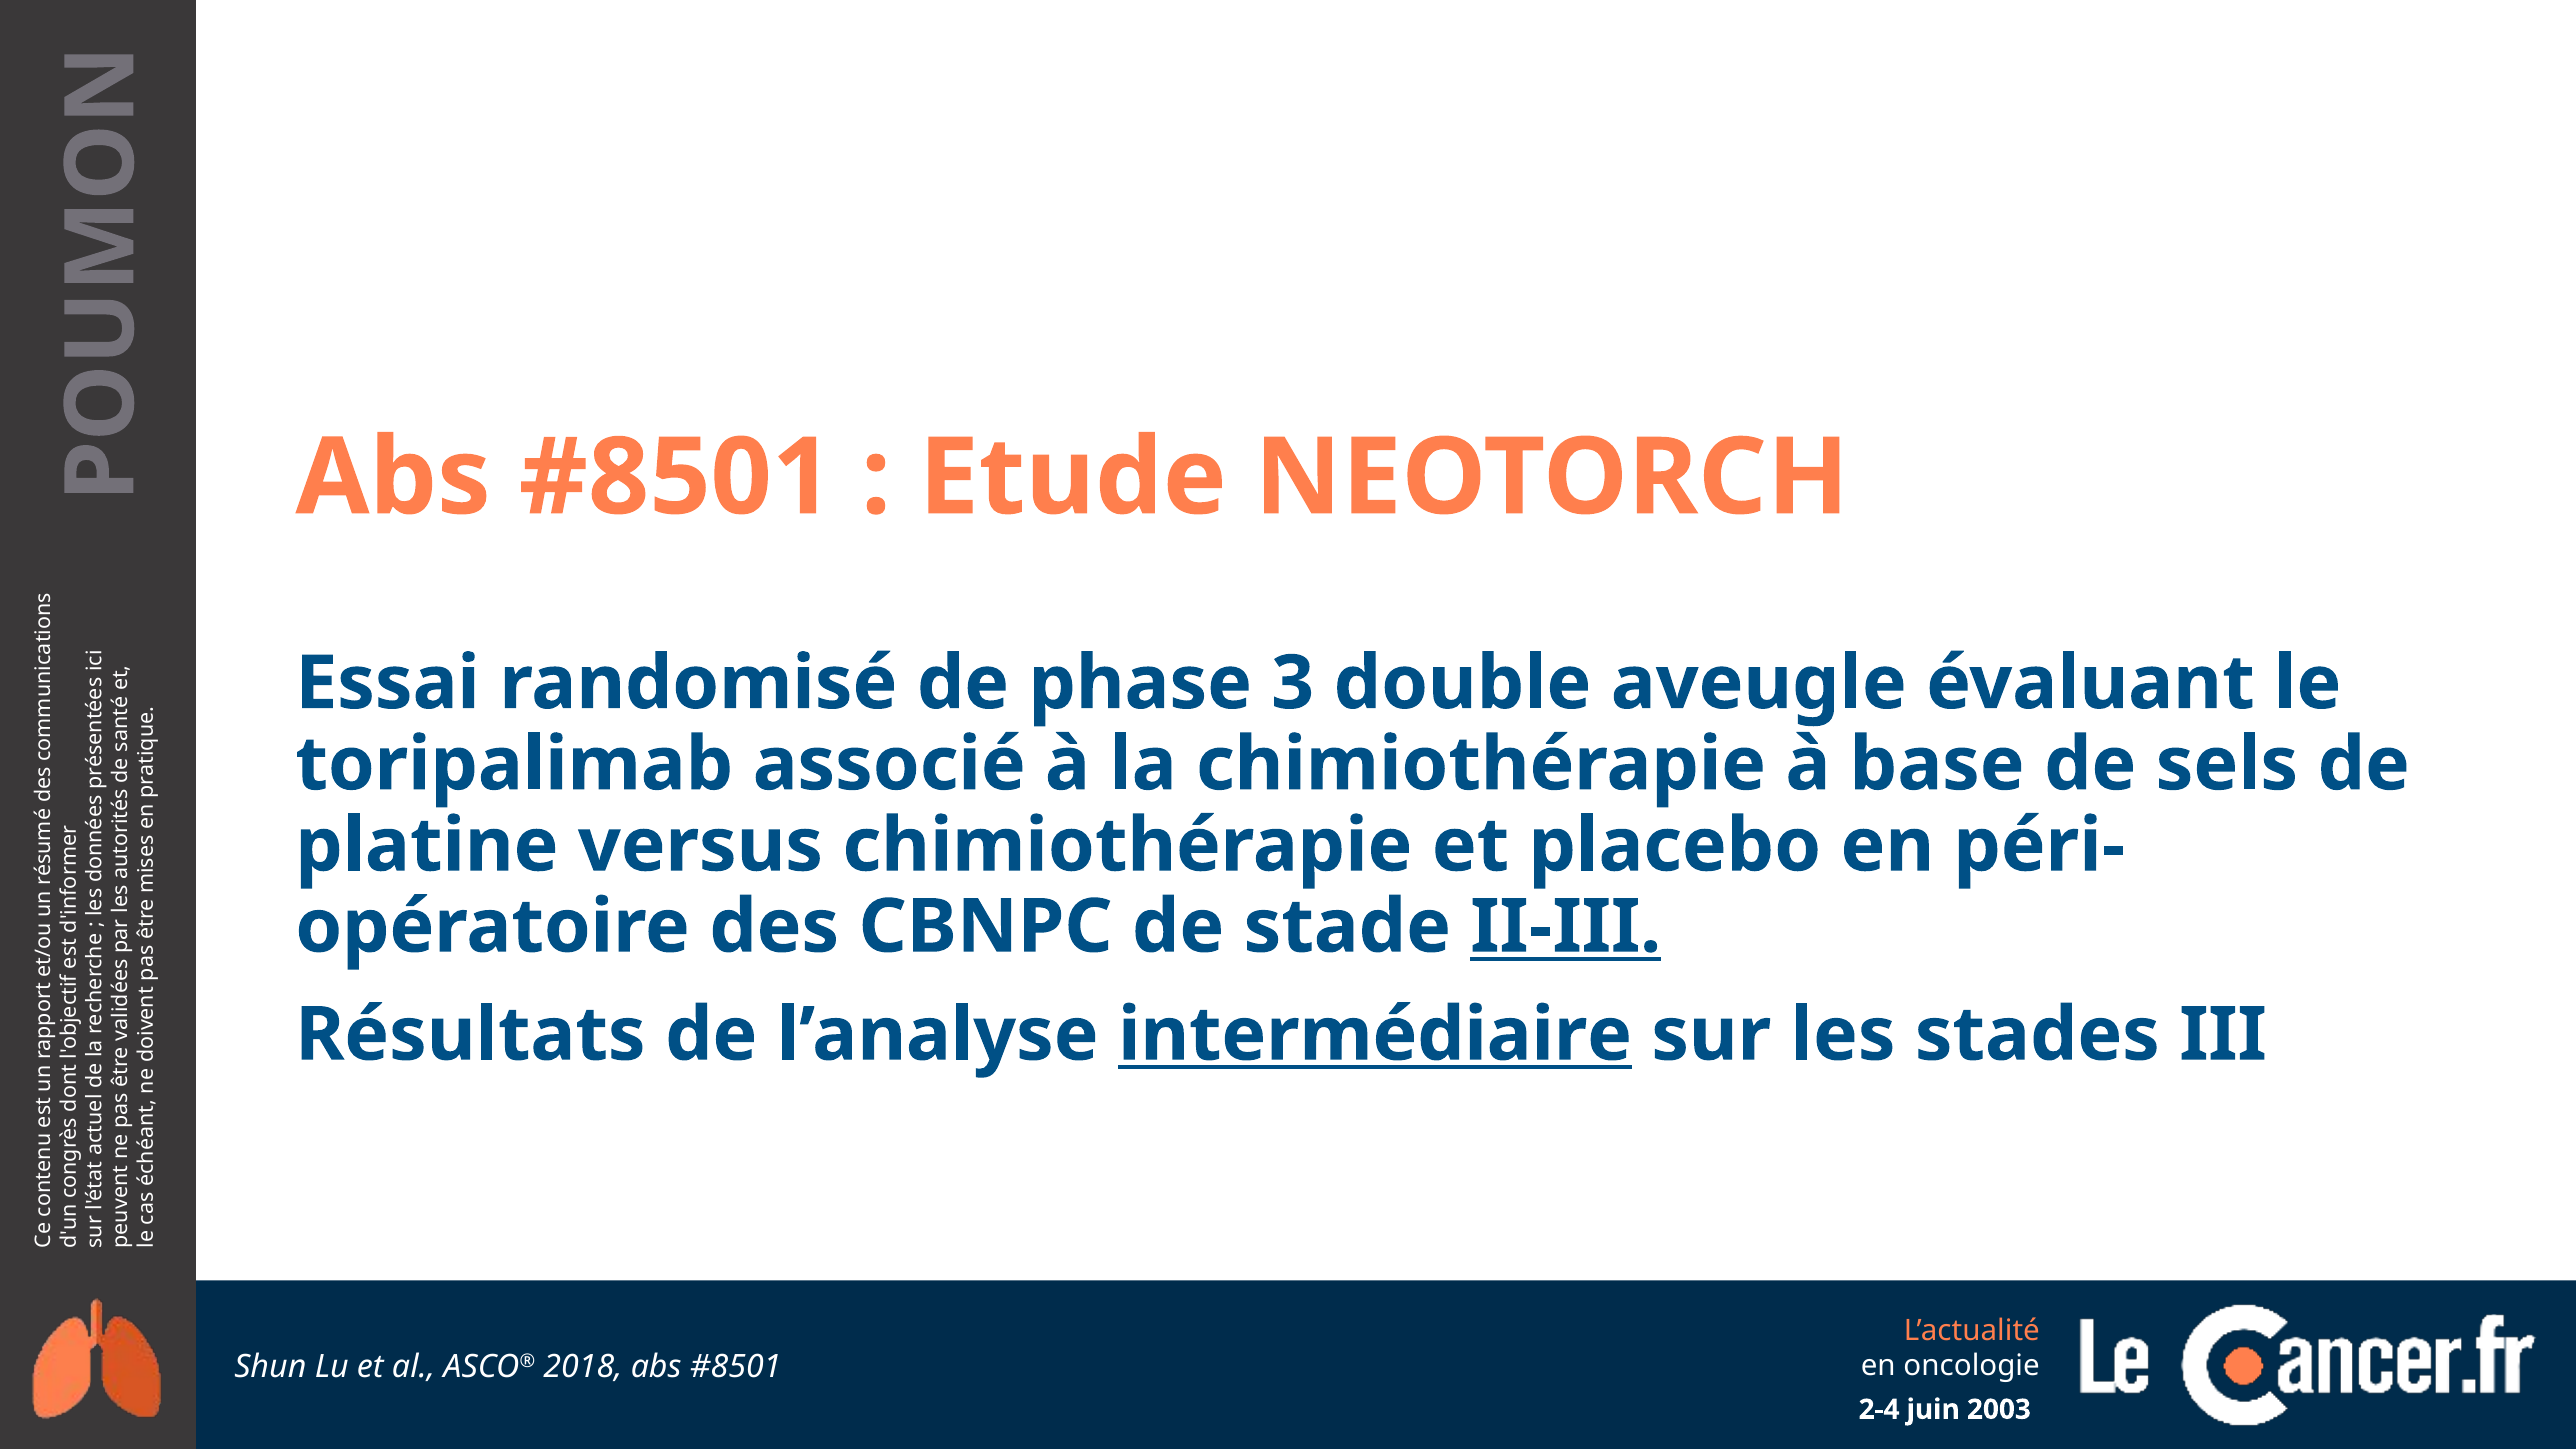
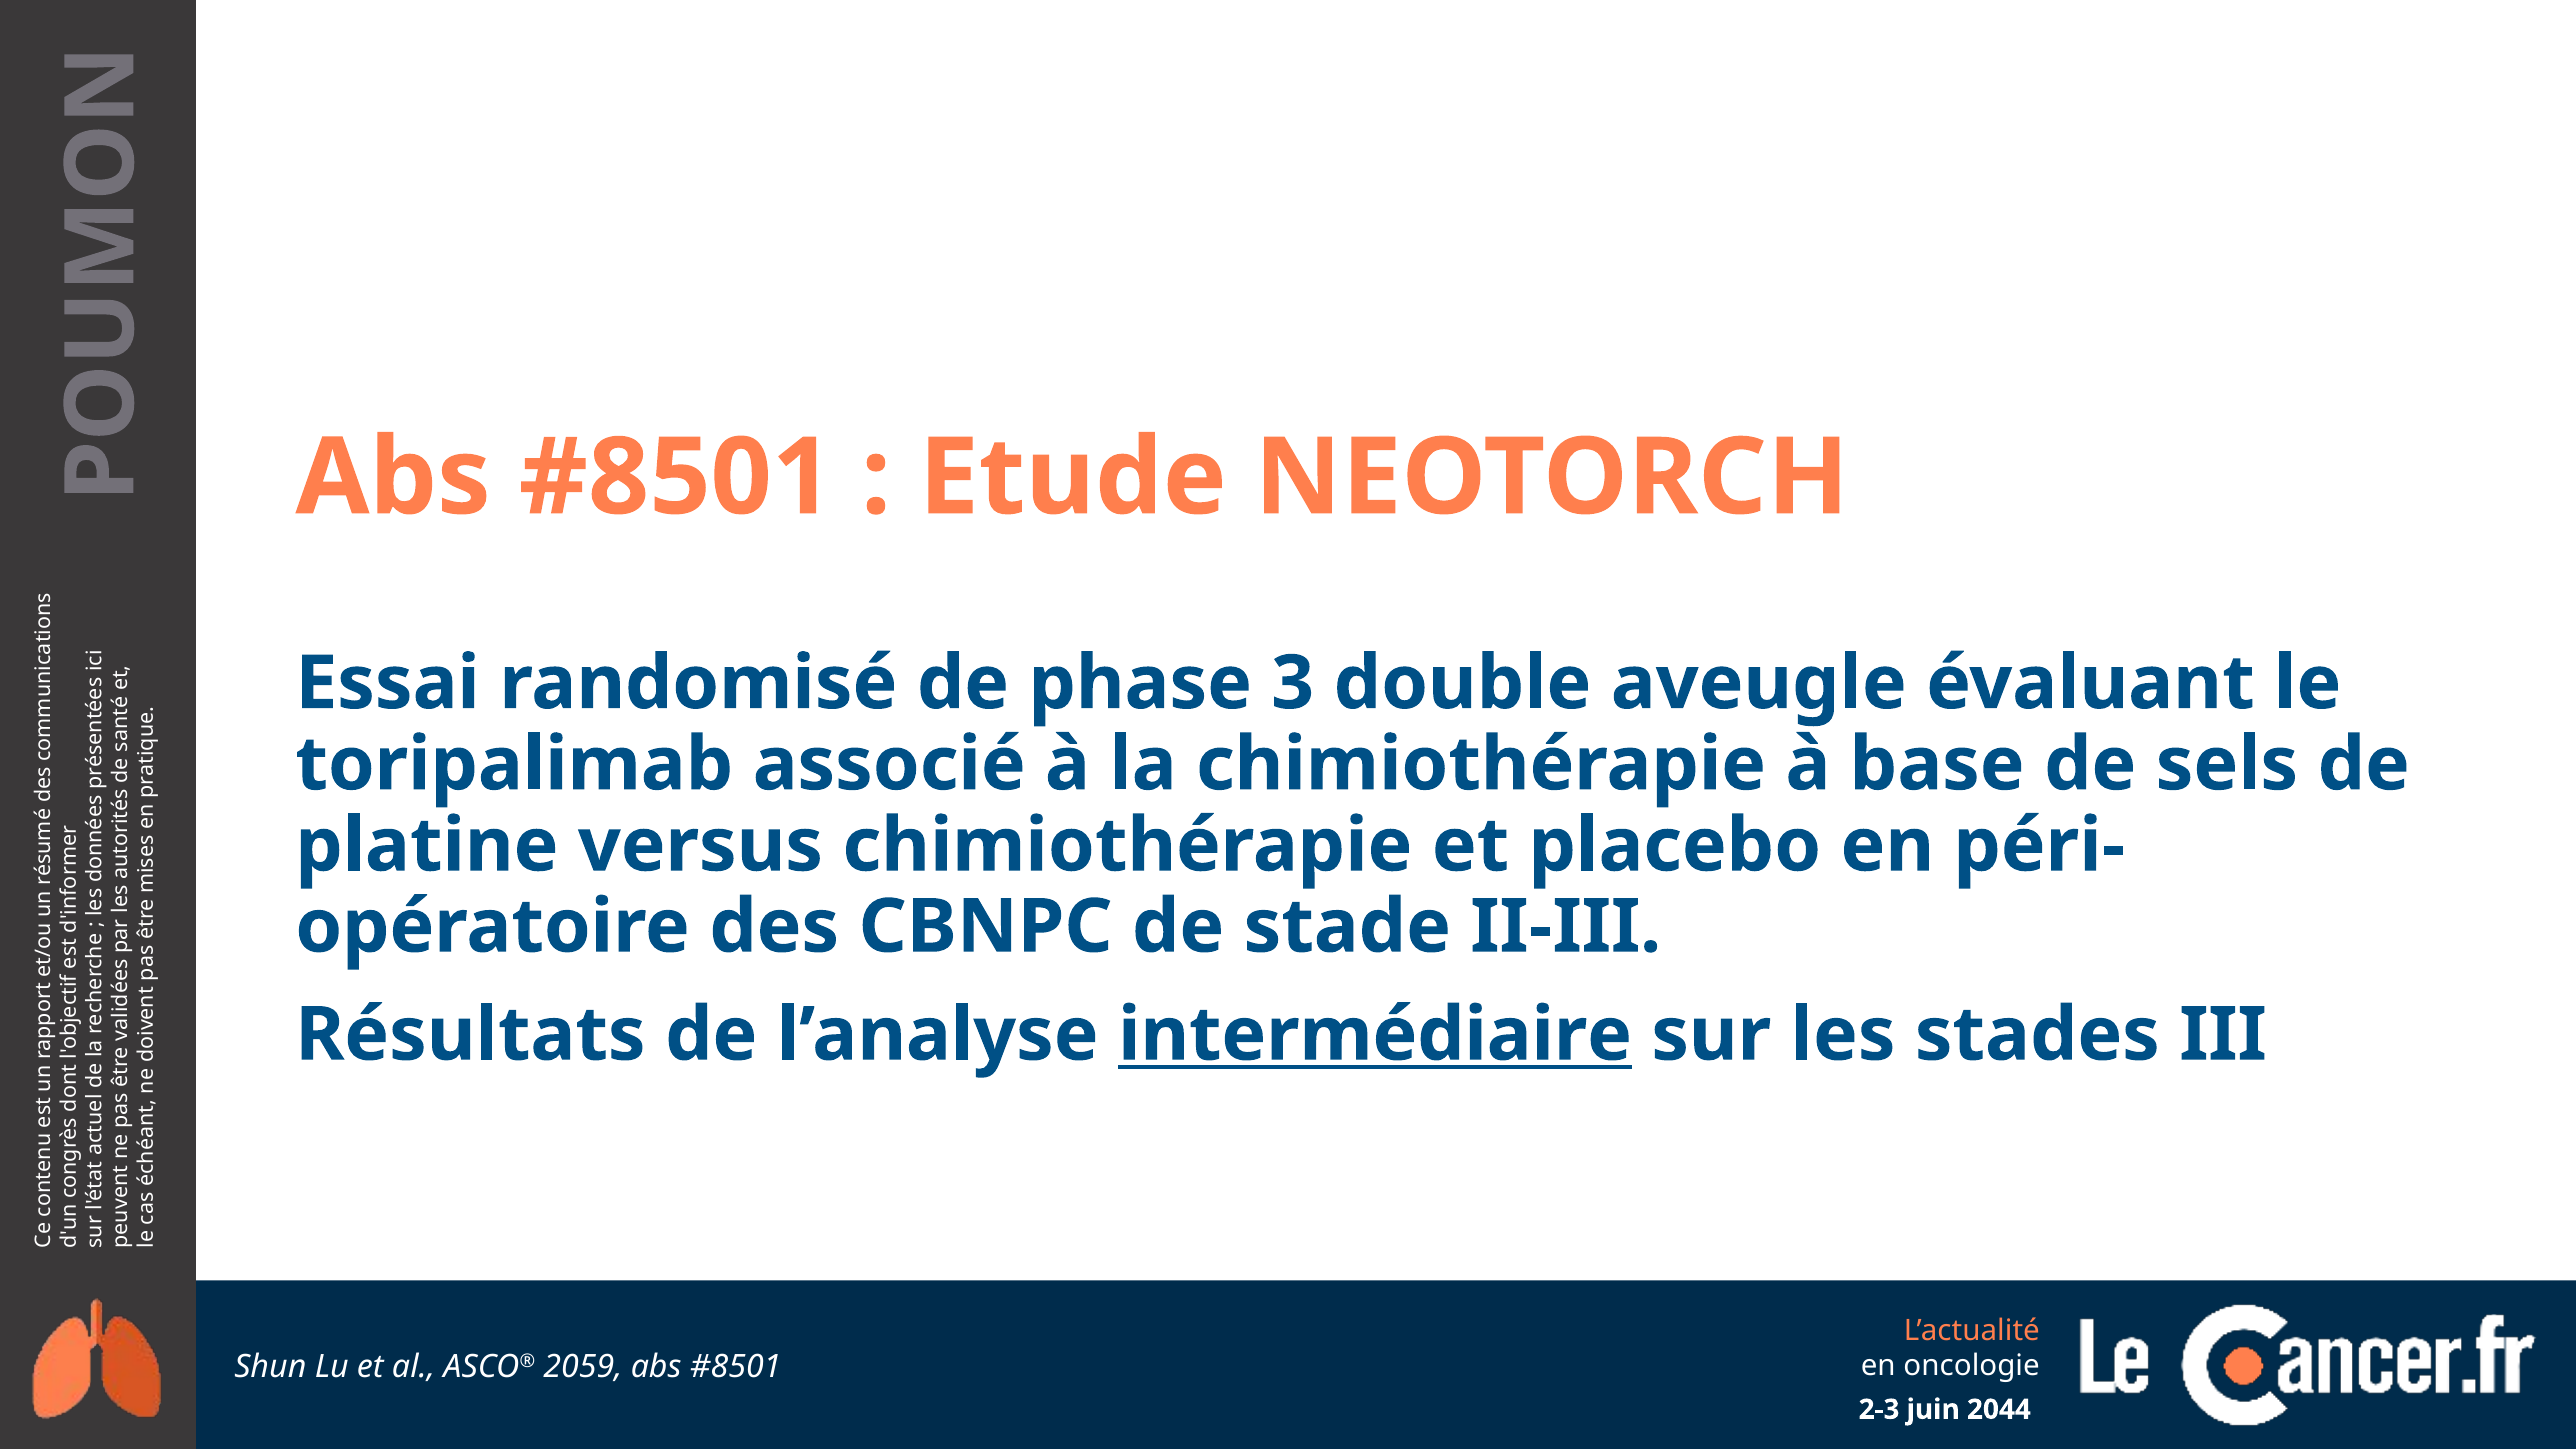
II-III underline: present -> none (1566, 927)
2018: 2018 -> 2059 (583, 1367)
2-4: 2-4 -> 2-3 (1879, 1410)
2003: 2003 -> 2044 (1999, 1410)
